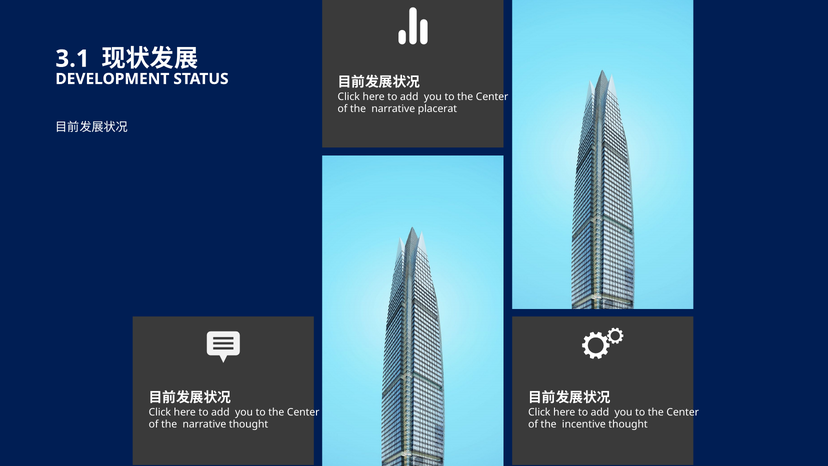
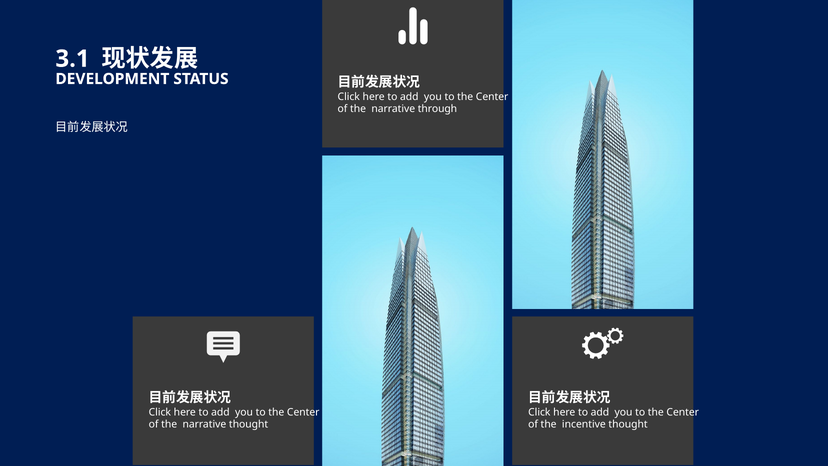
placerat: placerat -> through (437, 109)
